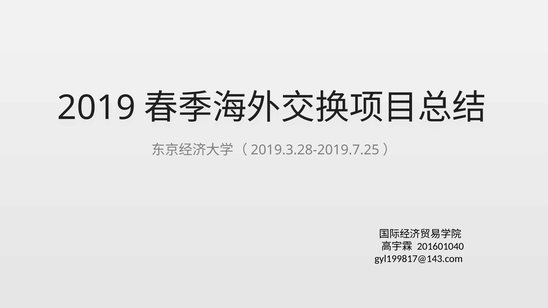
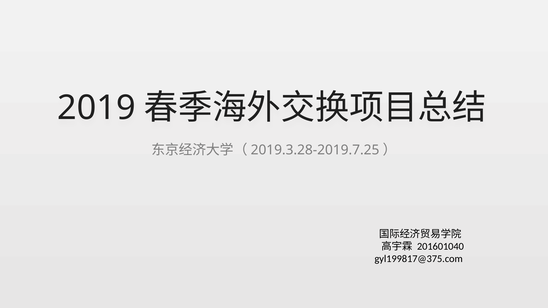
gyl199817@143.com: gyl199817@143.com -> gyl199817@375.com (419, 259)
